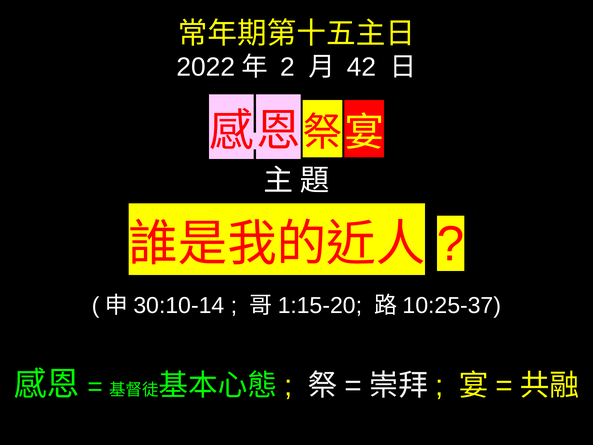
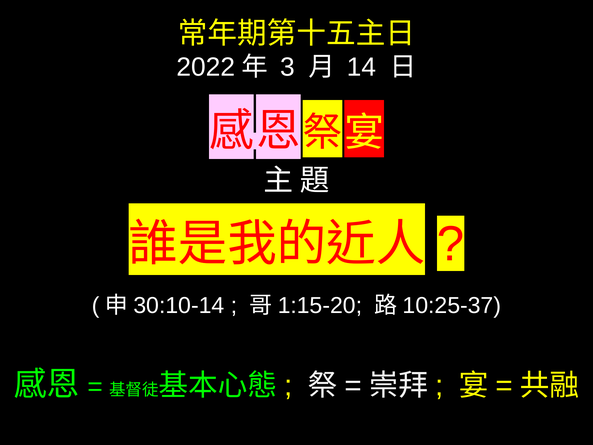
2: 2 -> 3 (287, 67)
42: 42 -> 14 (362, 67)
